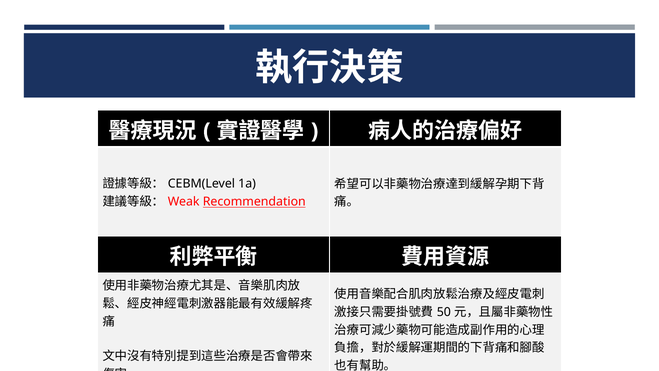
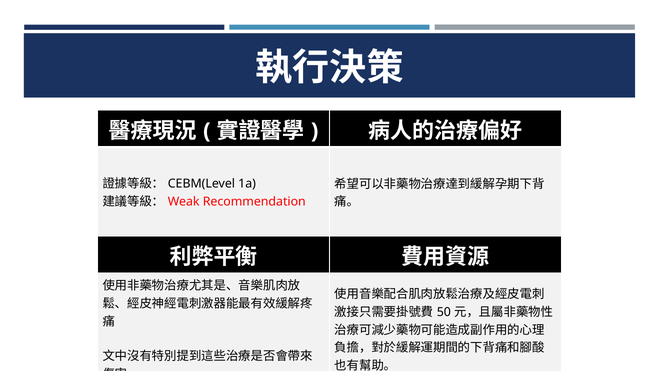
Recommendation underline: present -> none (254, 202)
